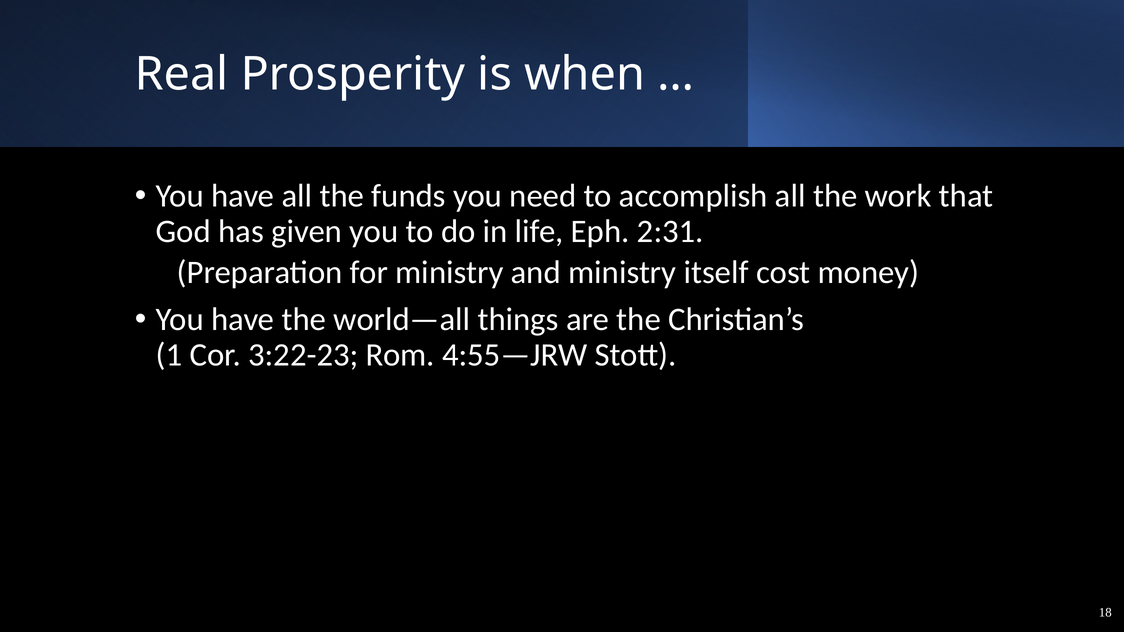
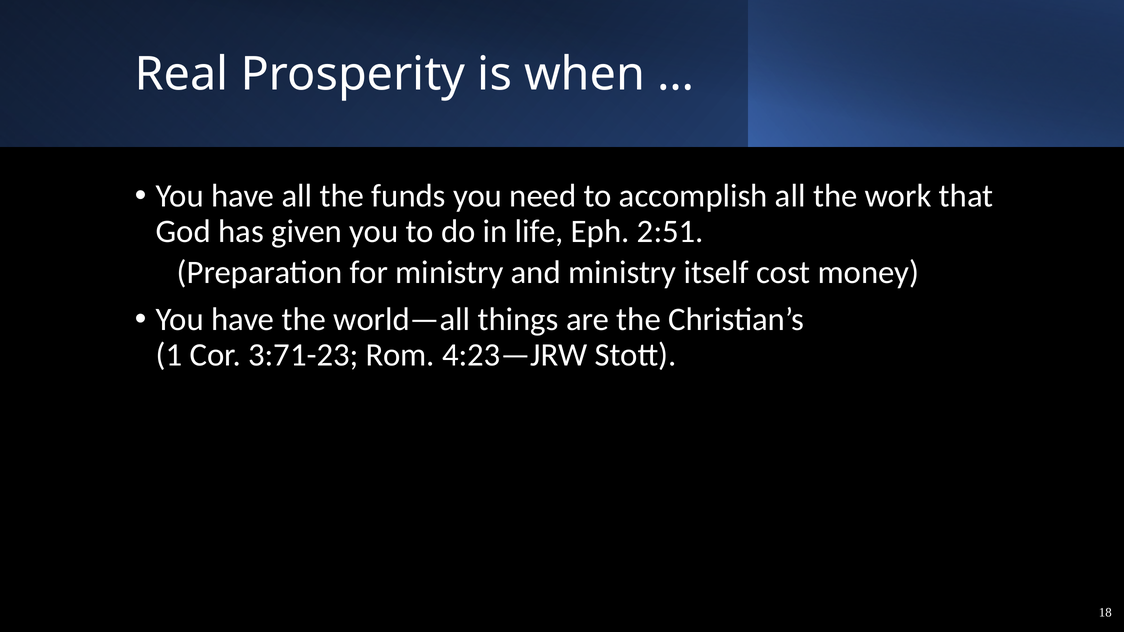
2:31: 2:31 -> 2:51 (670, 231)
3:22-23: 3:22-23 -> 3:71-23 (303, 355)
4:55—JRW: 4:55—JRW -> 4:23—JRW (515, 355)
